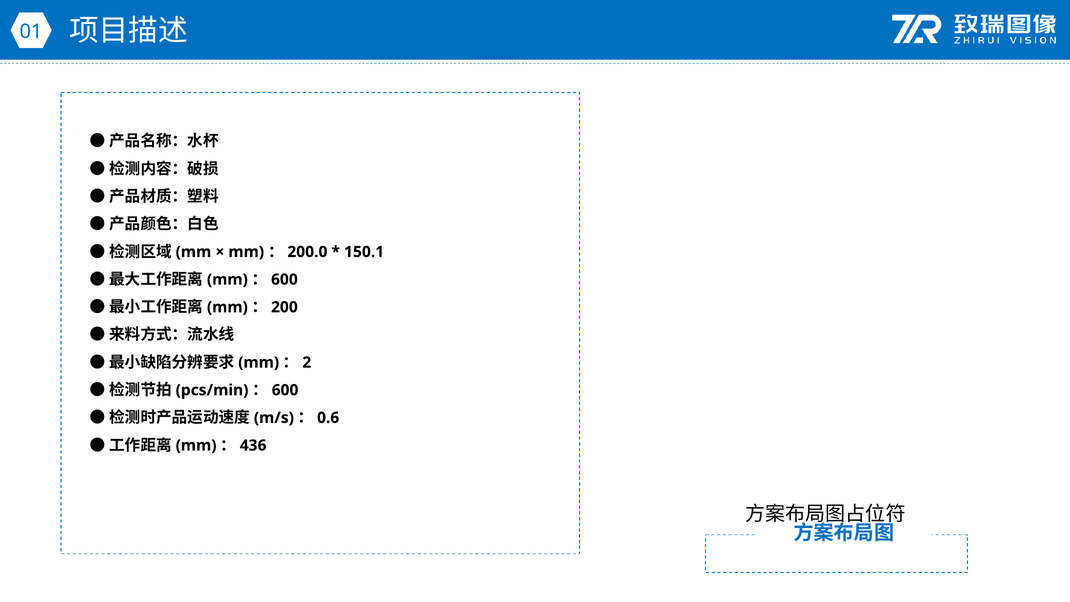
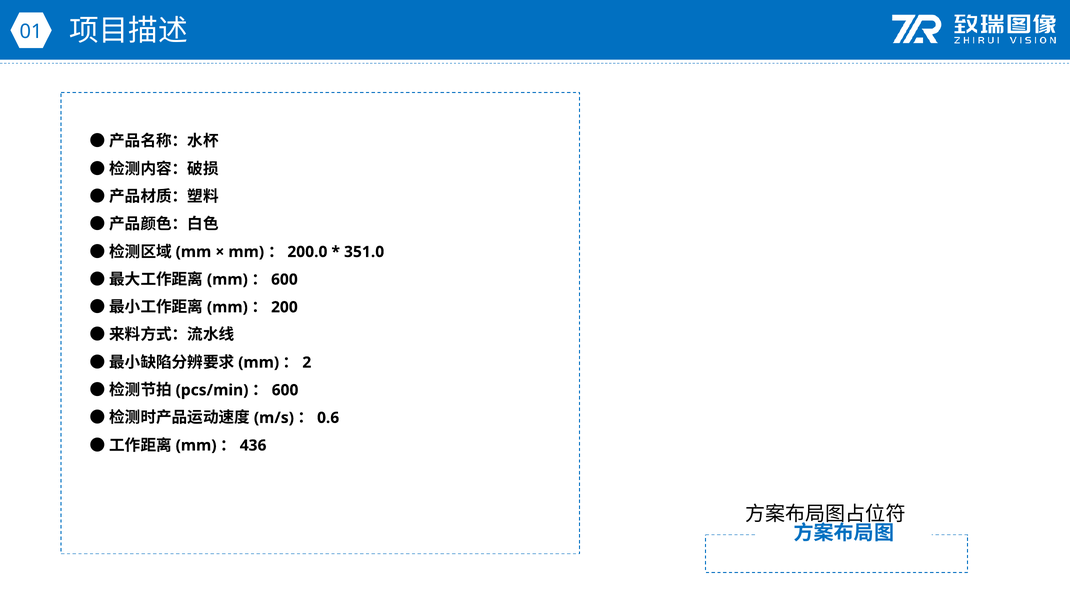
150.1: 150.1 -> 351.0 (364, 252)
